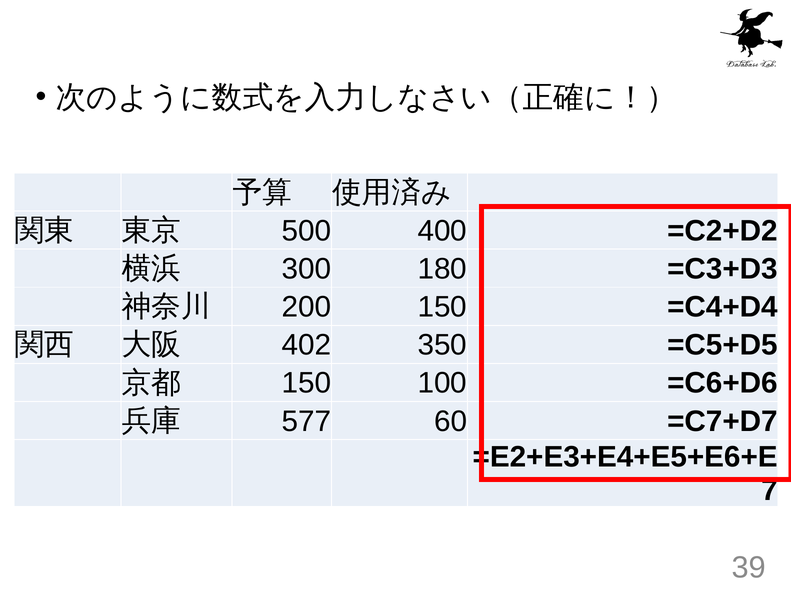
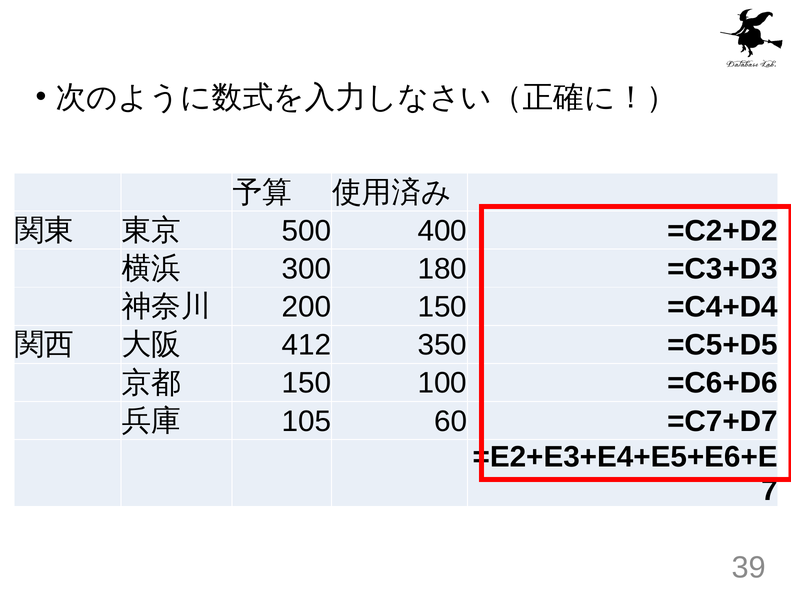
402: 402 -> 412 (306, 345)
577: 577 -> 105 (306, 421)
